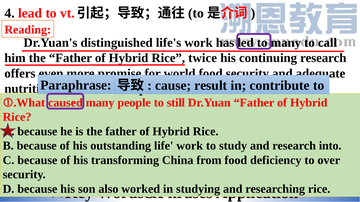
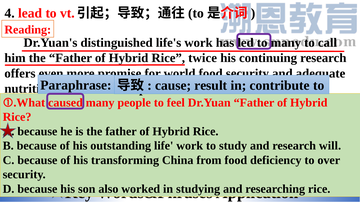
still: still -> feel (176, 103)
into: into -> will (330, 146)
